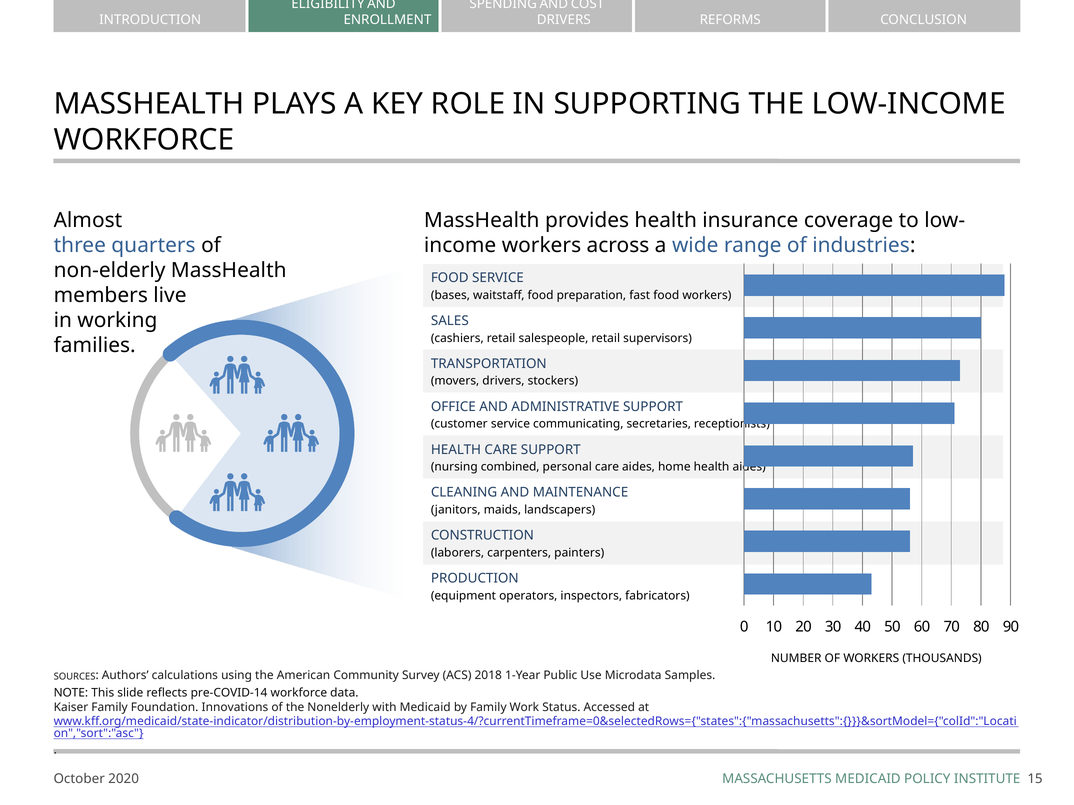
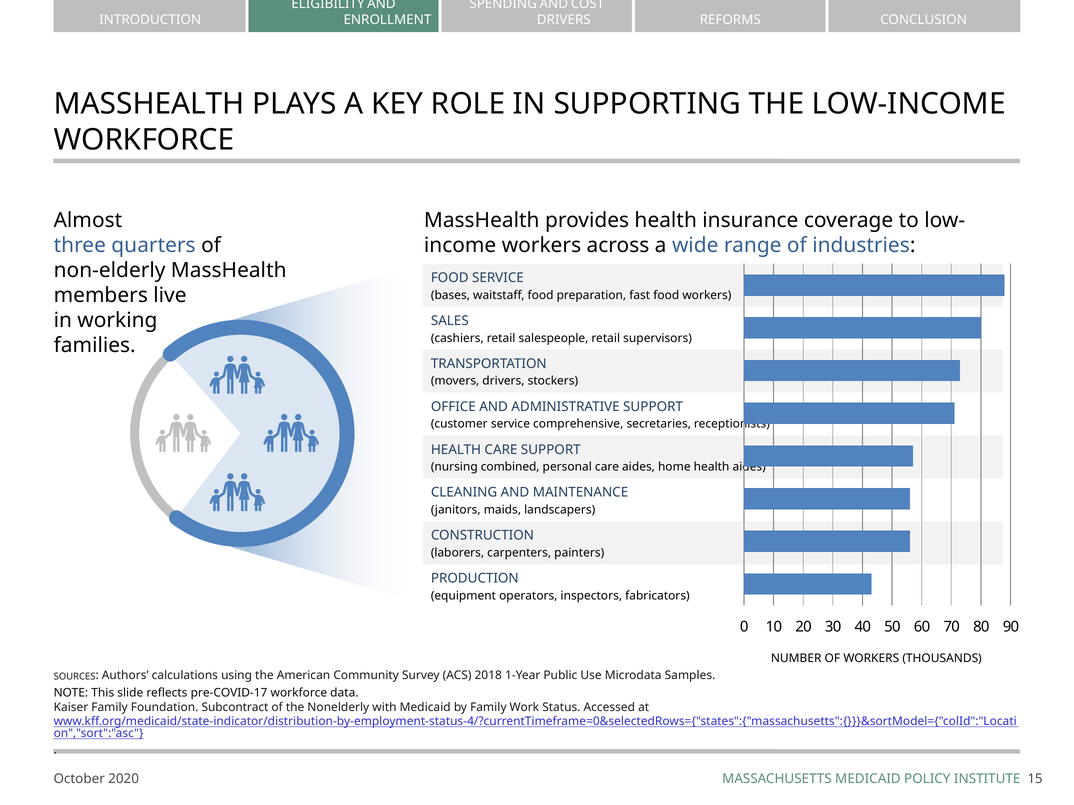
communicating: communicating -> comprehensive (578, 424)
pre-COVID-14: pre-COVID-14 -> pre-COVID-17 (229, 693)
Innovations: Innovations -> Subcontract (235, 708)
